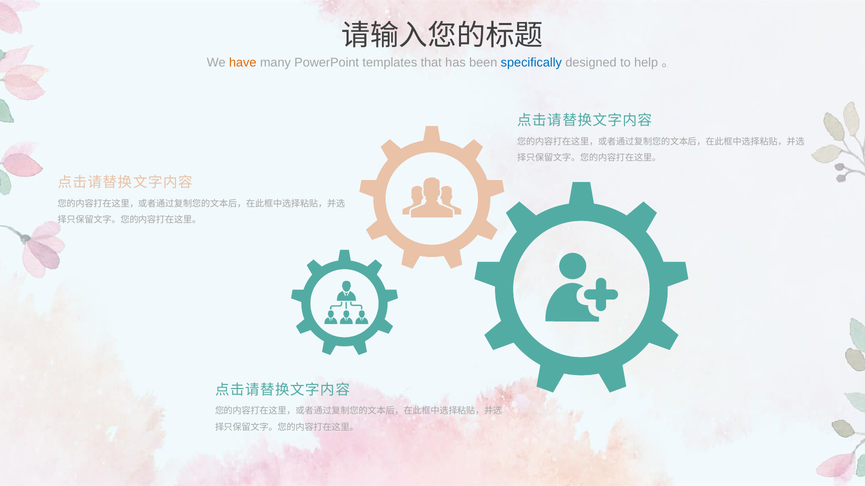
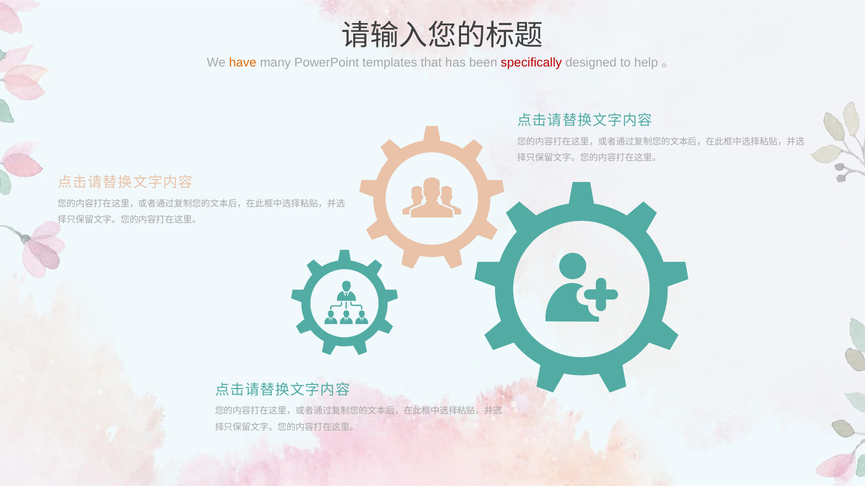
specifically colour: blue -> red (531, 63)
